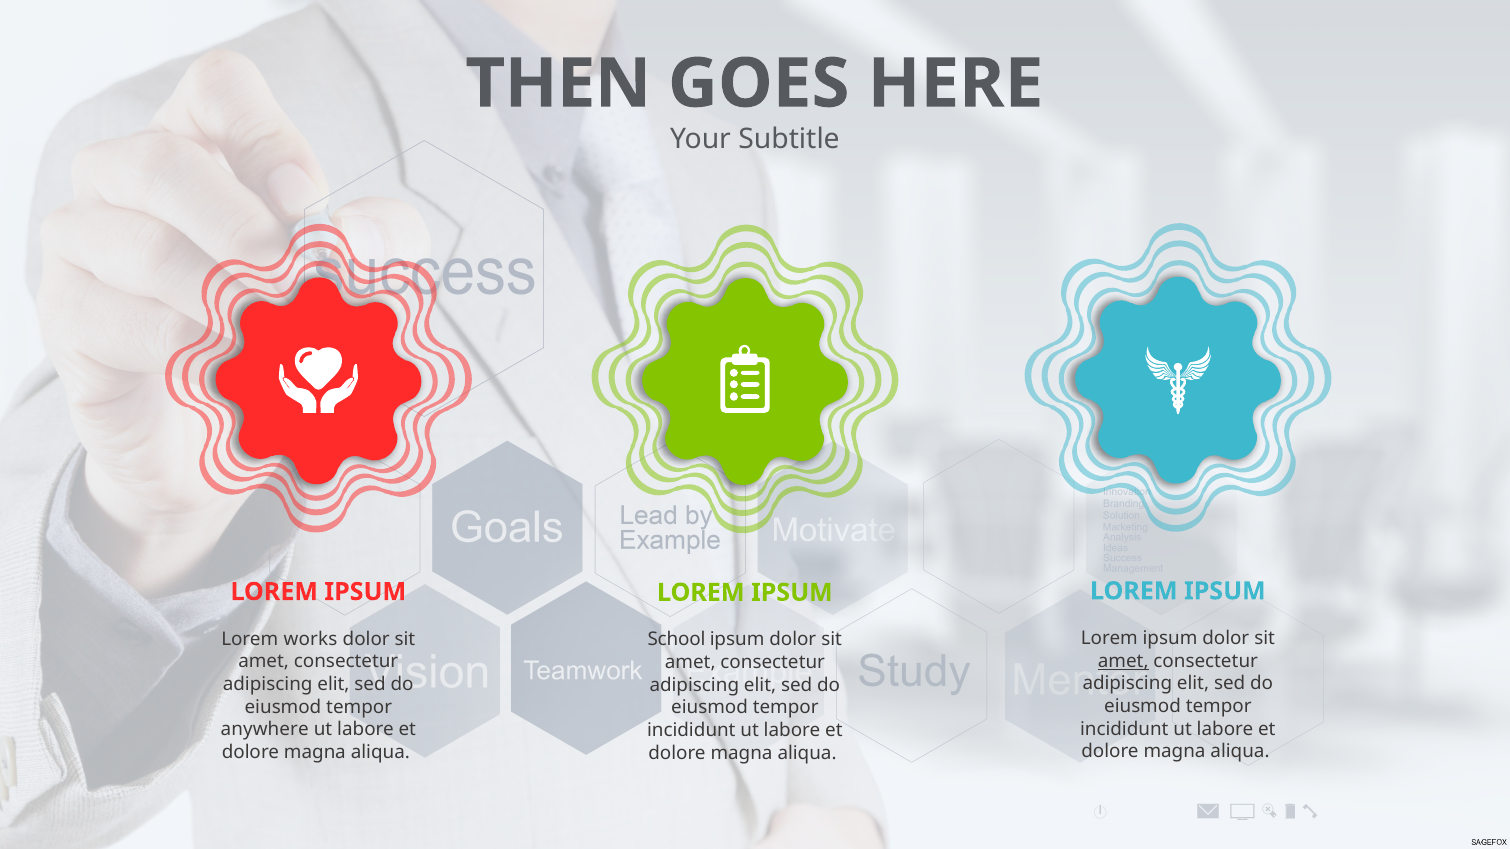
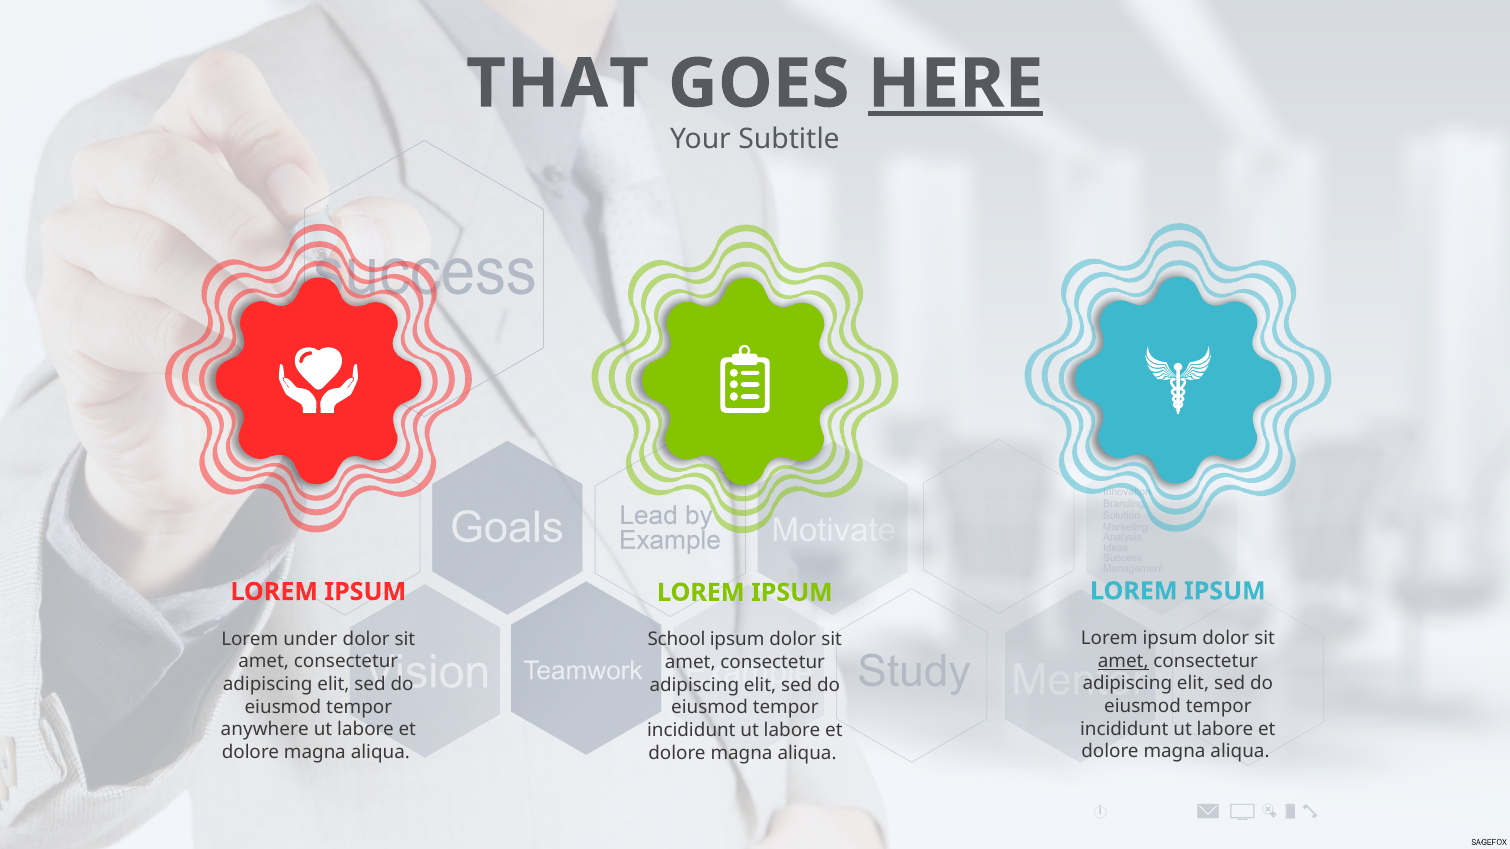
THEN: THEN -> THAT (558, 84)
HERE underline: none -> present (955, 84)
works: works -> under (310, 639)
